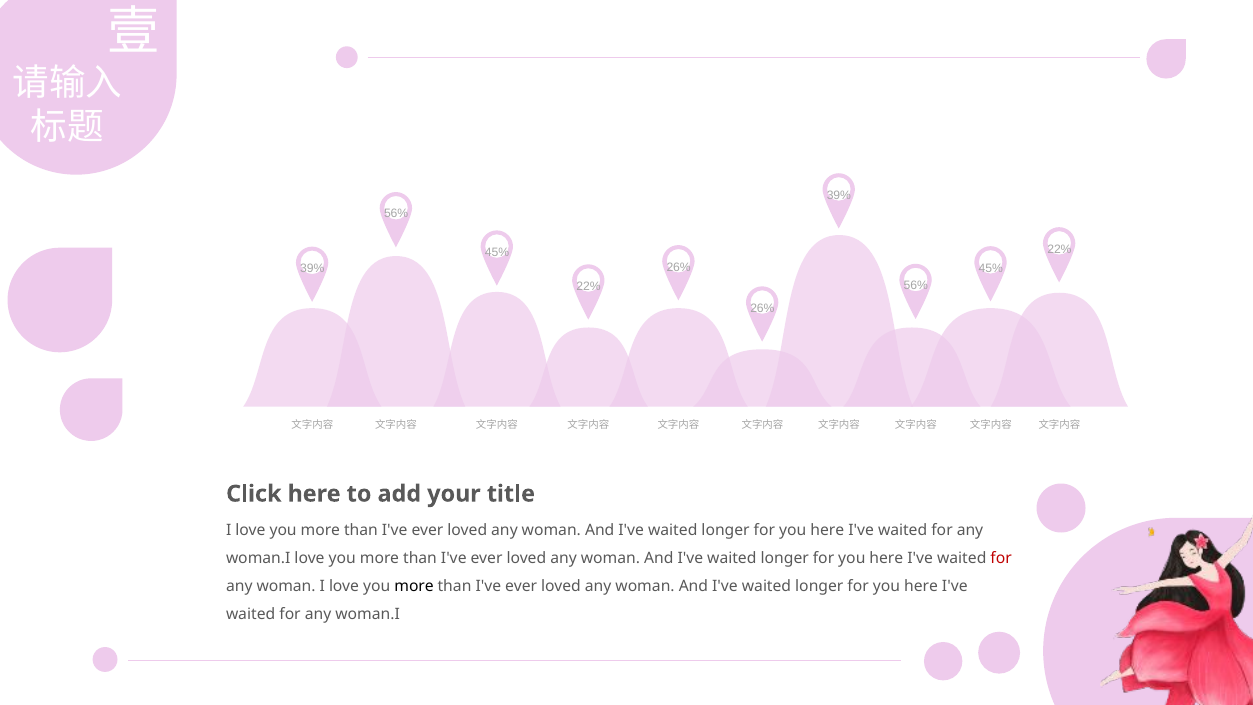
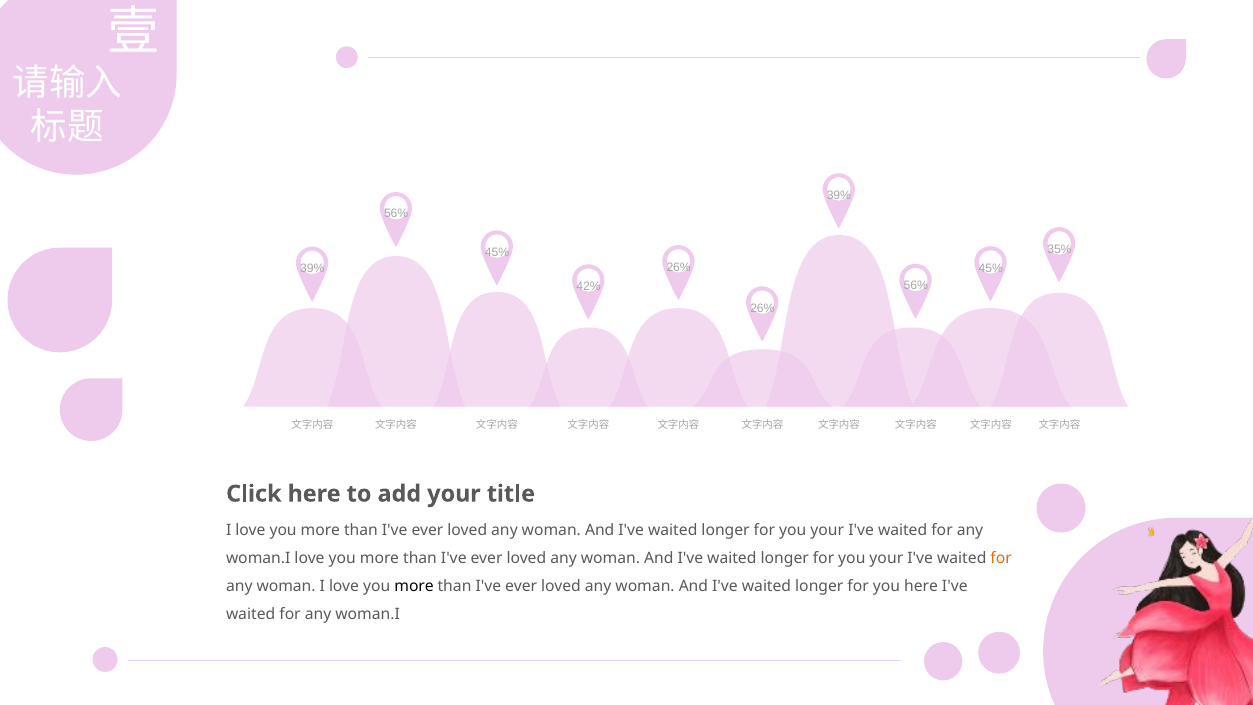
22%: 22% -> 35% (1059, 249)
22%: 22% -> 42% (589, 286)
here: here -> your (827, 530)
here: here -> your (886, 558)
for colour: red -> orange (1001, 558)
